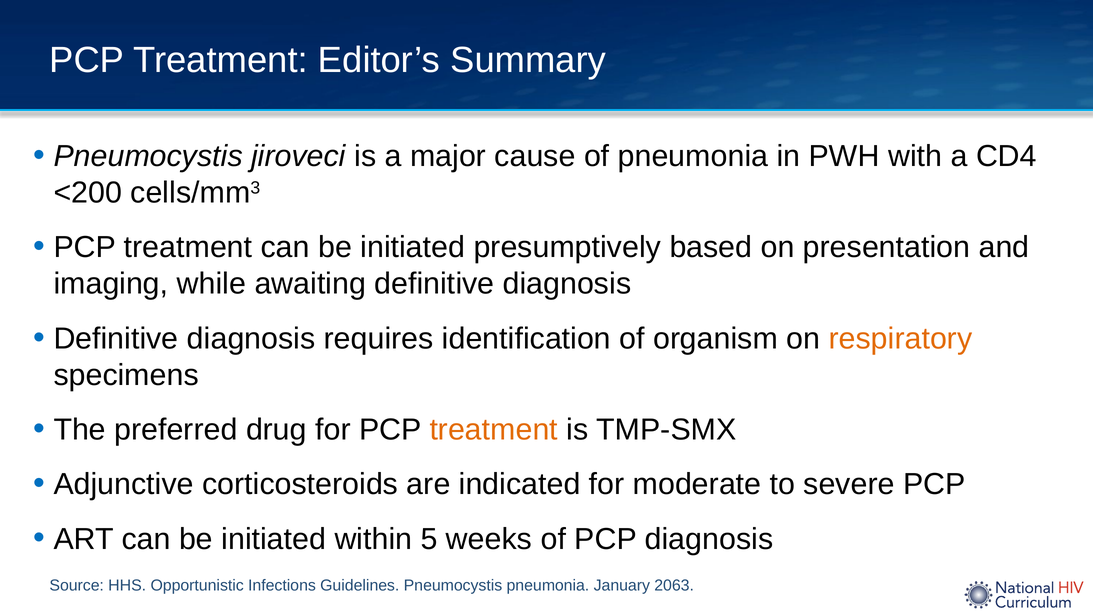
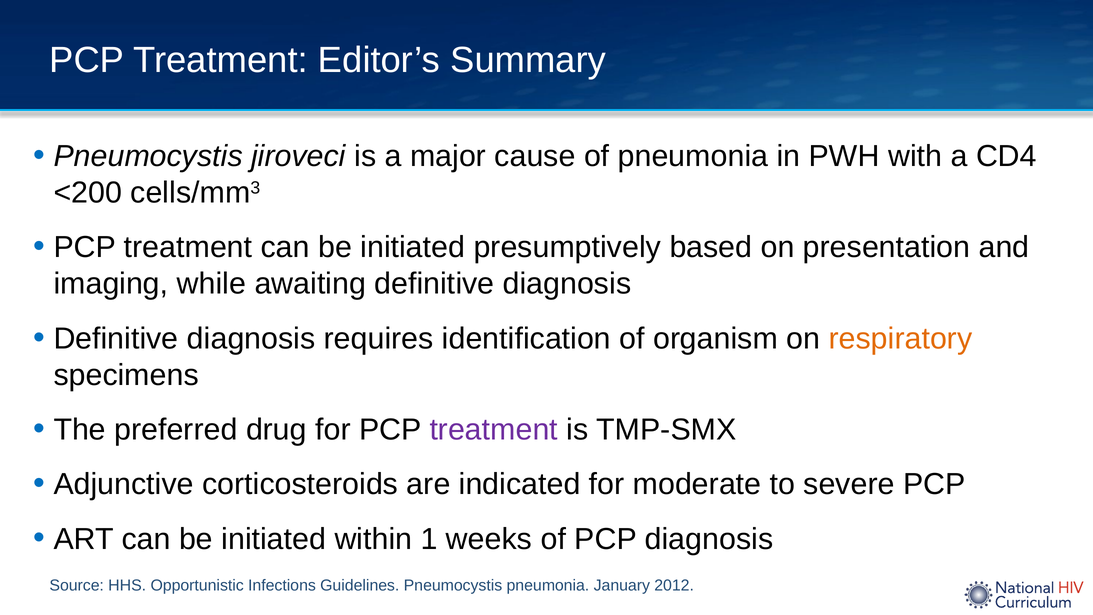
treatment colour: orange -> purple (494, 430)
5: 5 -> 1 (429, 539)
2063: 2063 -> 2012 (674, 585)
